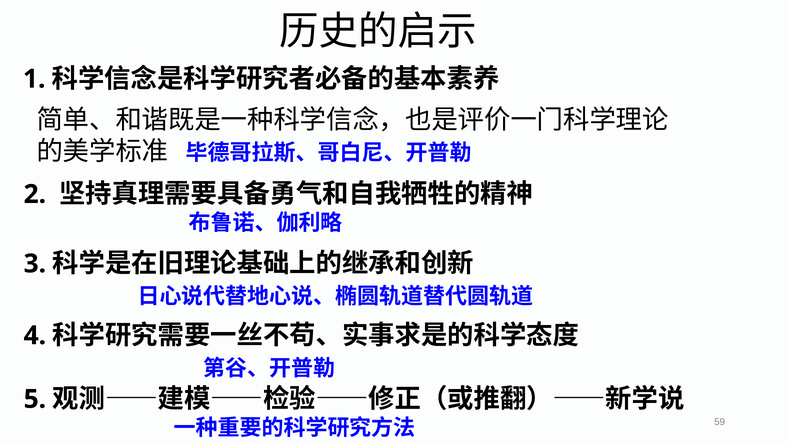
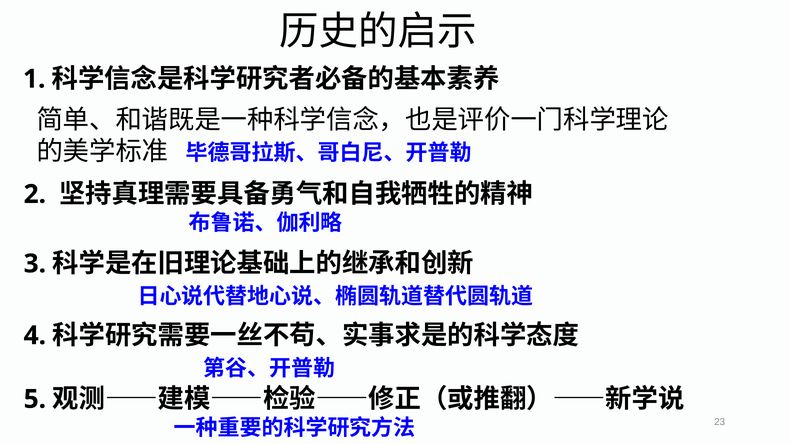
59: 59 -> 23 (720, 422)
